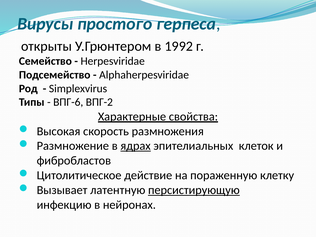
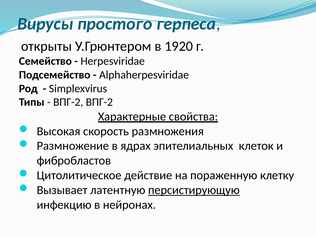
1992: 1992 -> 1920 (179, 46)
ВПГ-6: ВПГ-6 -> ВПГ-2 (68, 102)
ядрах underline: present -> none (136, 146)
